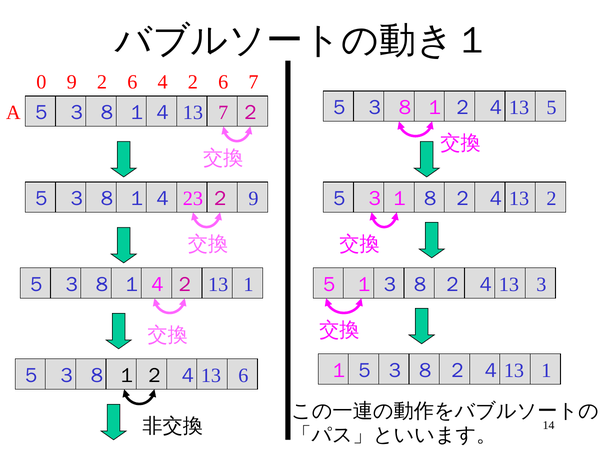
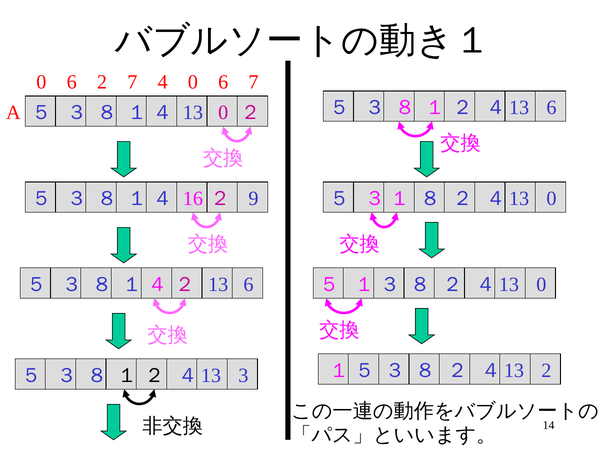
0 9: 9 -> 6 (72, 82)
2 6: 6 -> 7 (132, 82)
4 2: 2 -> 0 (193, 82)
5: 5 -> 6 (551, 107)
13 7: 7 -> 0 (223, 112)
23: 23 -> 16 (193, 198)
2: 2 -> 0 (551, 198)
13 1: 1 -> 6 (248, 284)
3: 3 -> 0 (541, 284)
1: 1 -> 2 (546, 370)
6: 6 -> 3 (243, 375)
